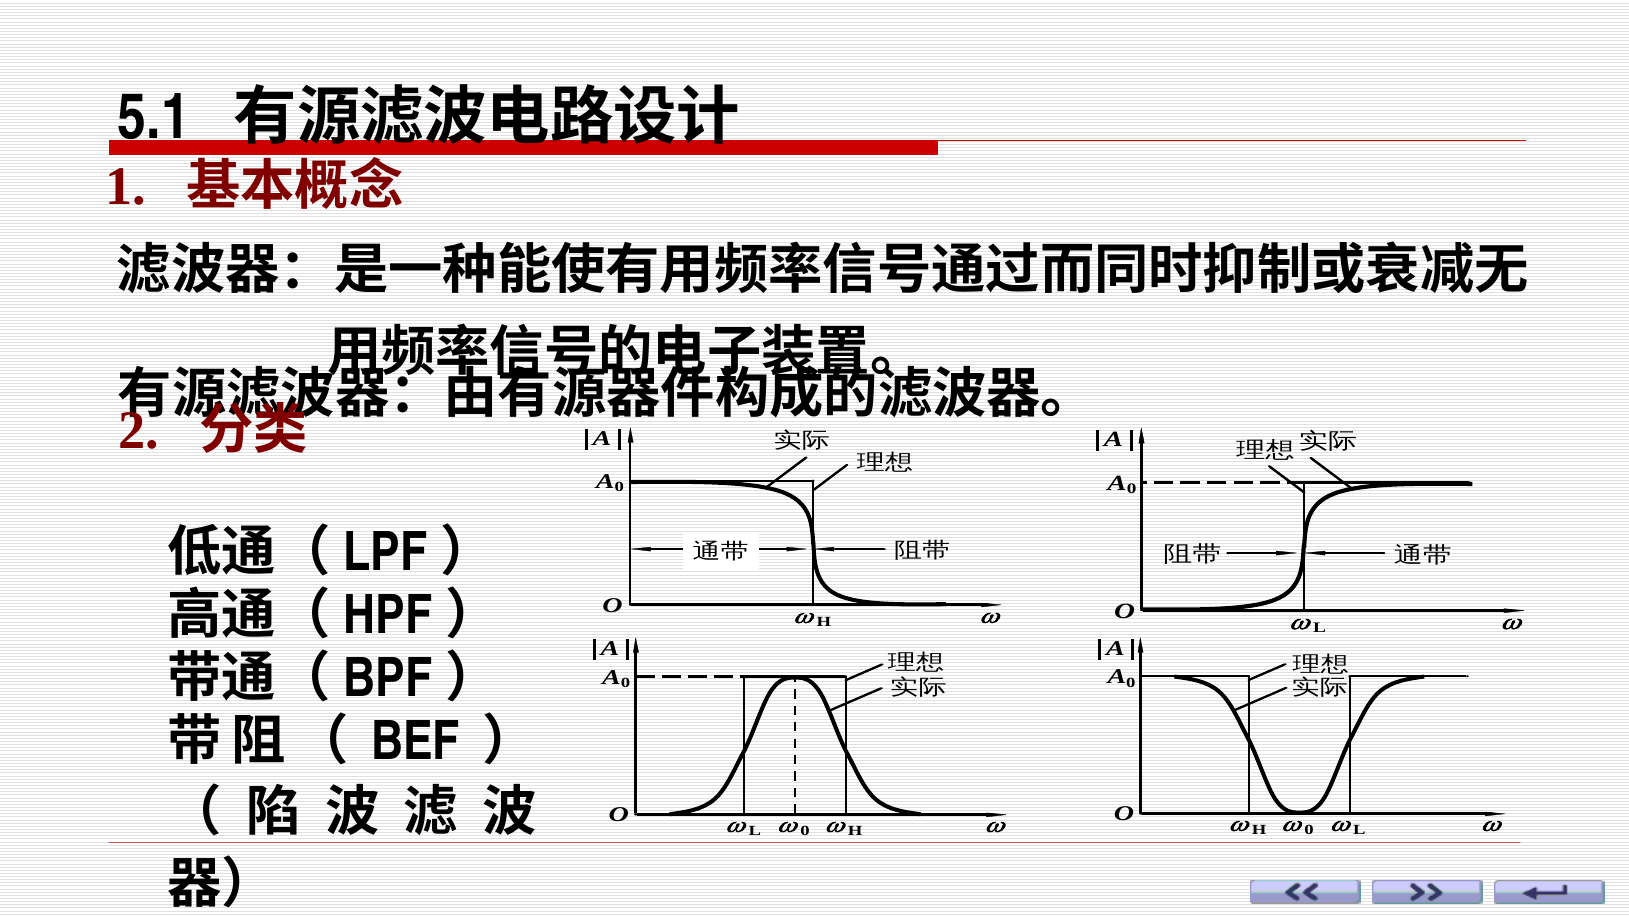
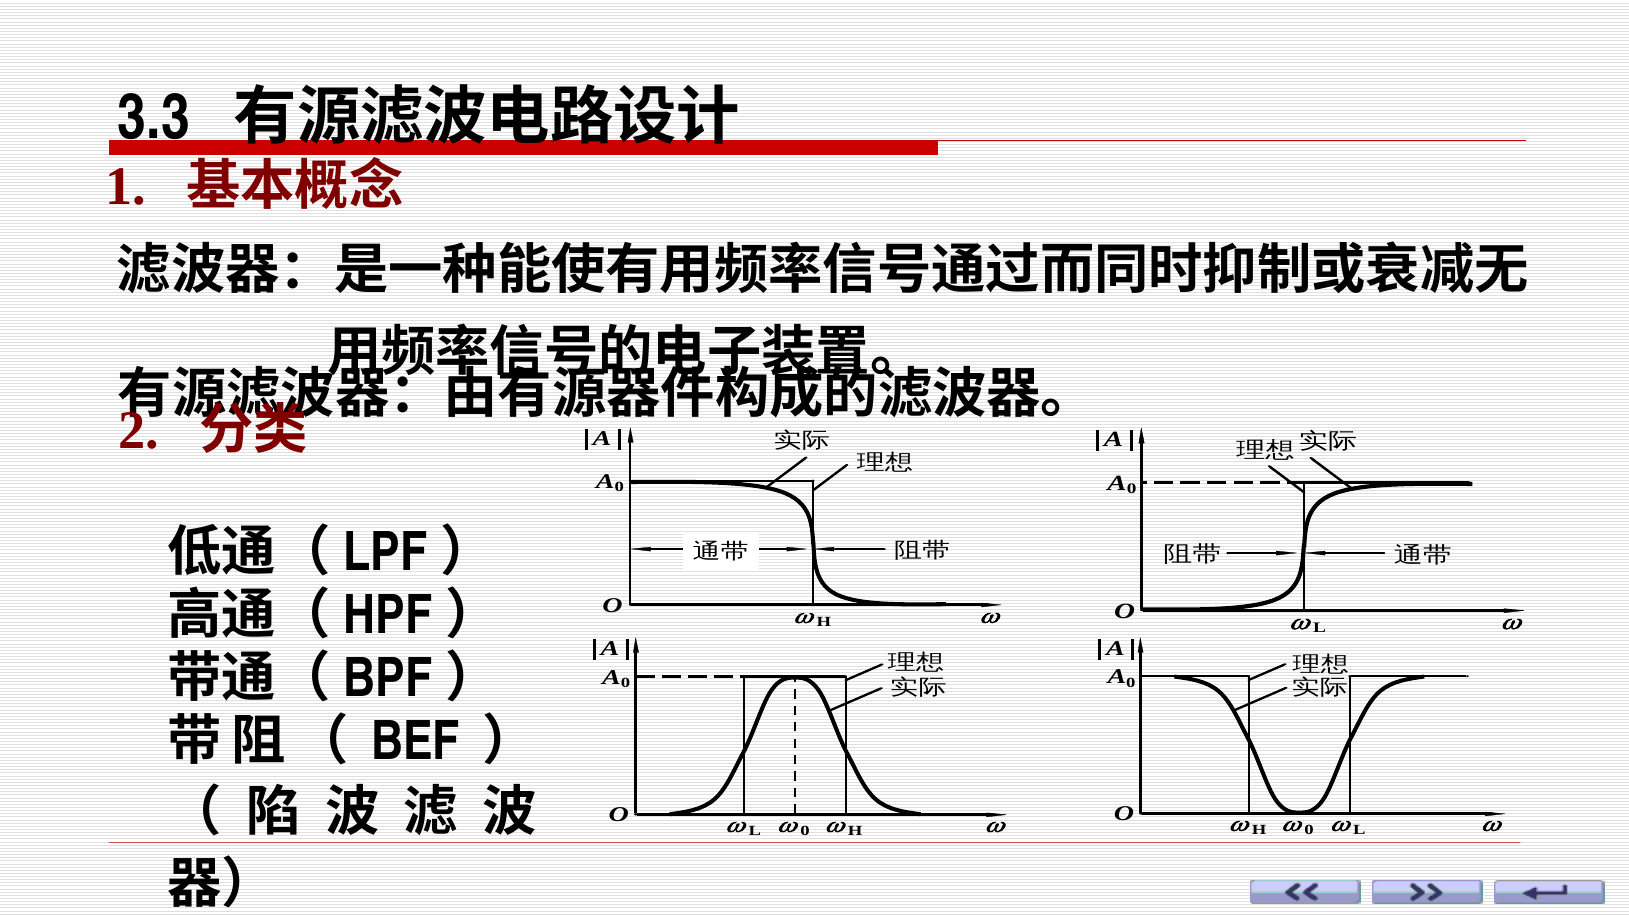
5.1: 5.1 -> 3.3 (154, 117)
